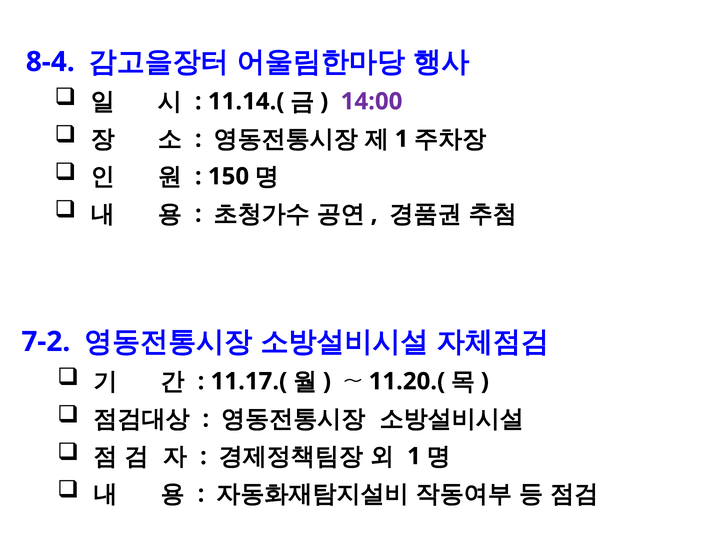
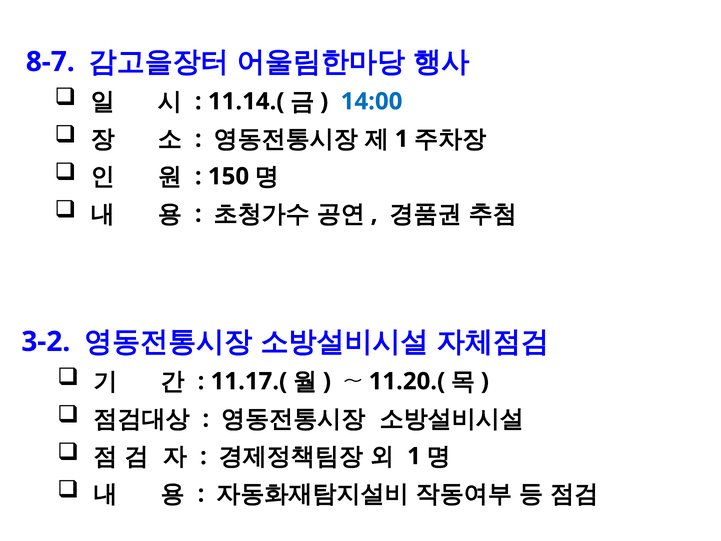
8-4: 8-4 -> 8-7 (50, 62)
14:00 colour: purple -> blue (372, 101)
7-2: 7-2 -> 3-2 (46, 342)
